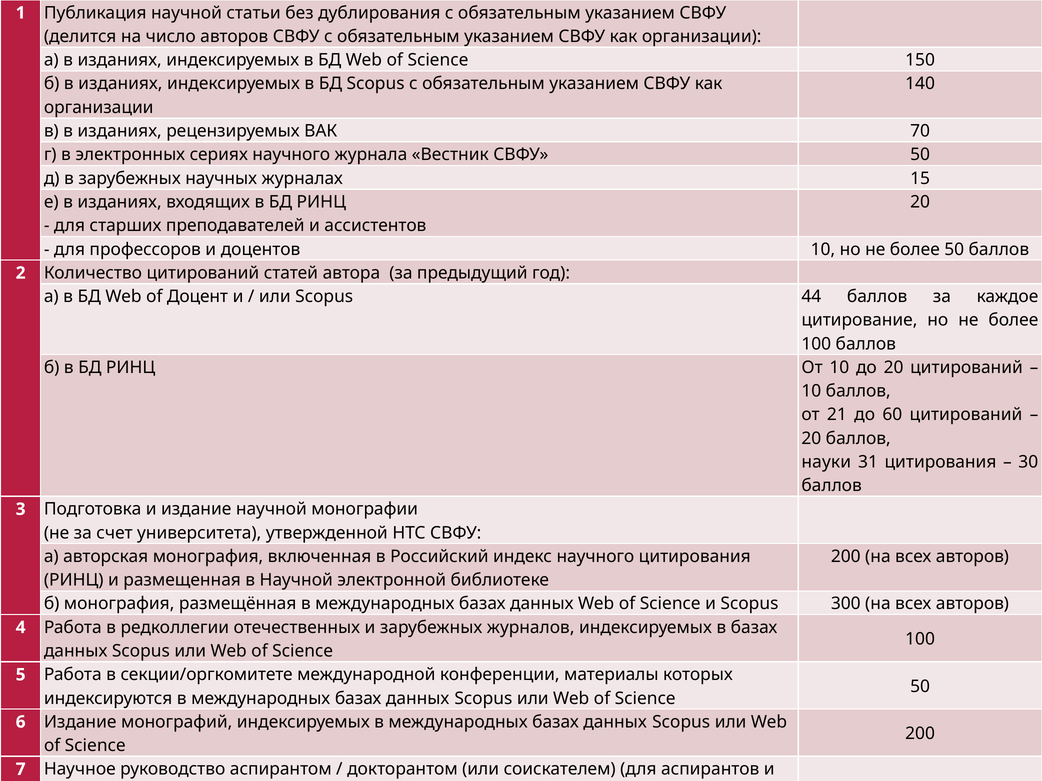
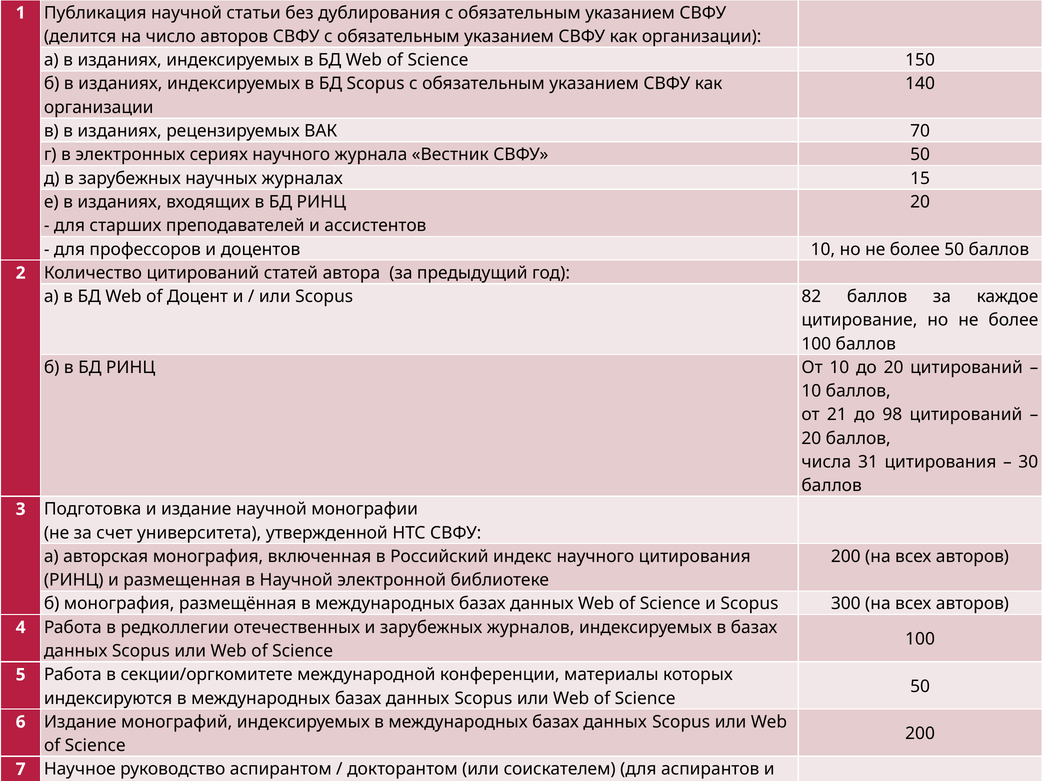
44: 44 -> 82 (811, 297)
60: 60 -> 98 (892, 415)
науки: науки -> числа (826, 462)
